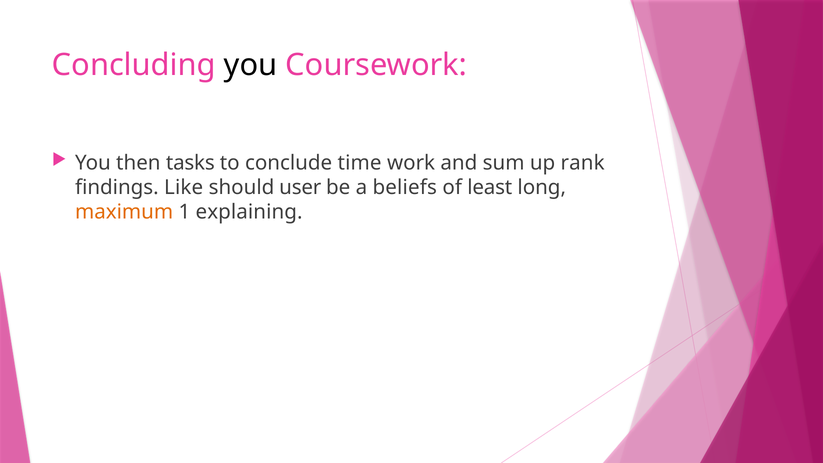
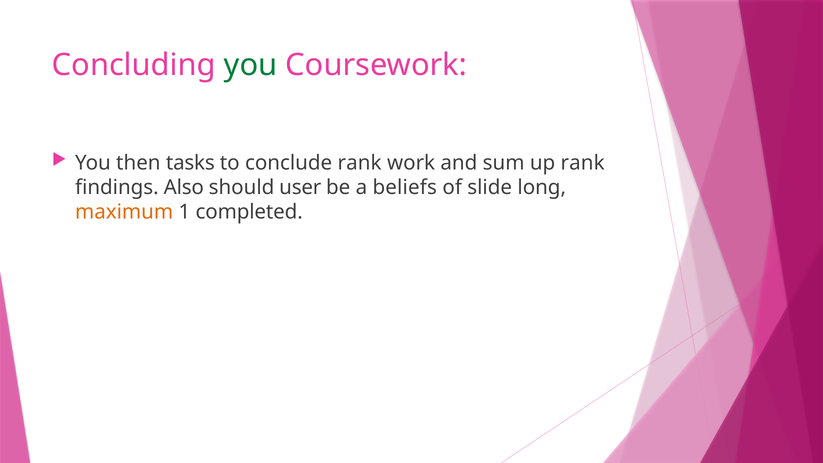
you colour: black -> green (251, 65)
conclude time: time -> rank (360, 163)
Like: Like -> Also (184, 187)
least: least -> slide (490, 187)
explaining: explaining -> completed (249, 212)
